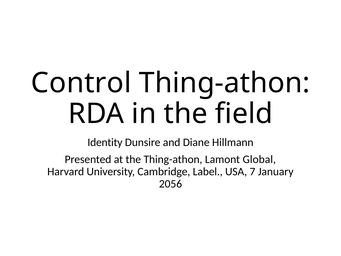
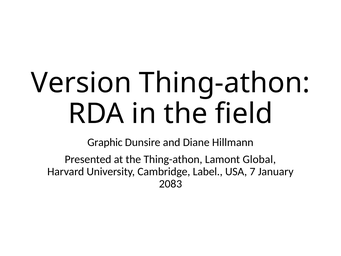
Control: Control -> Version (81, 83)
Identity: Identity -> Graphic (105, 142)
2056: 2056 -> 2083 (170, 184)
